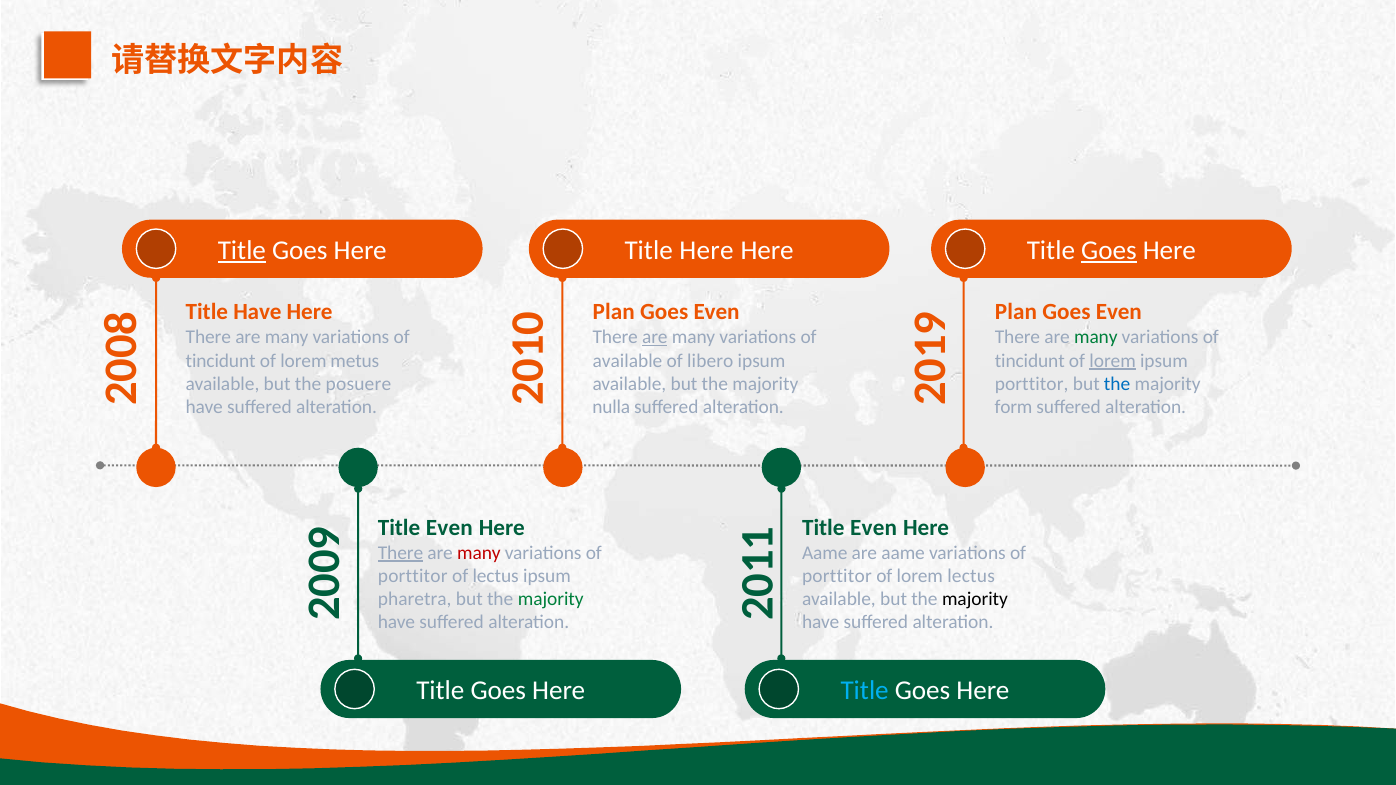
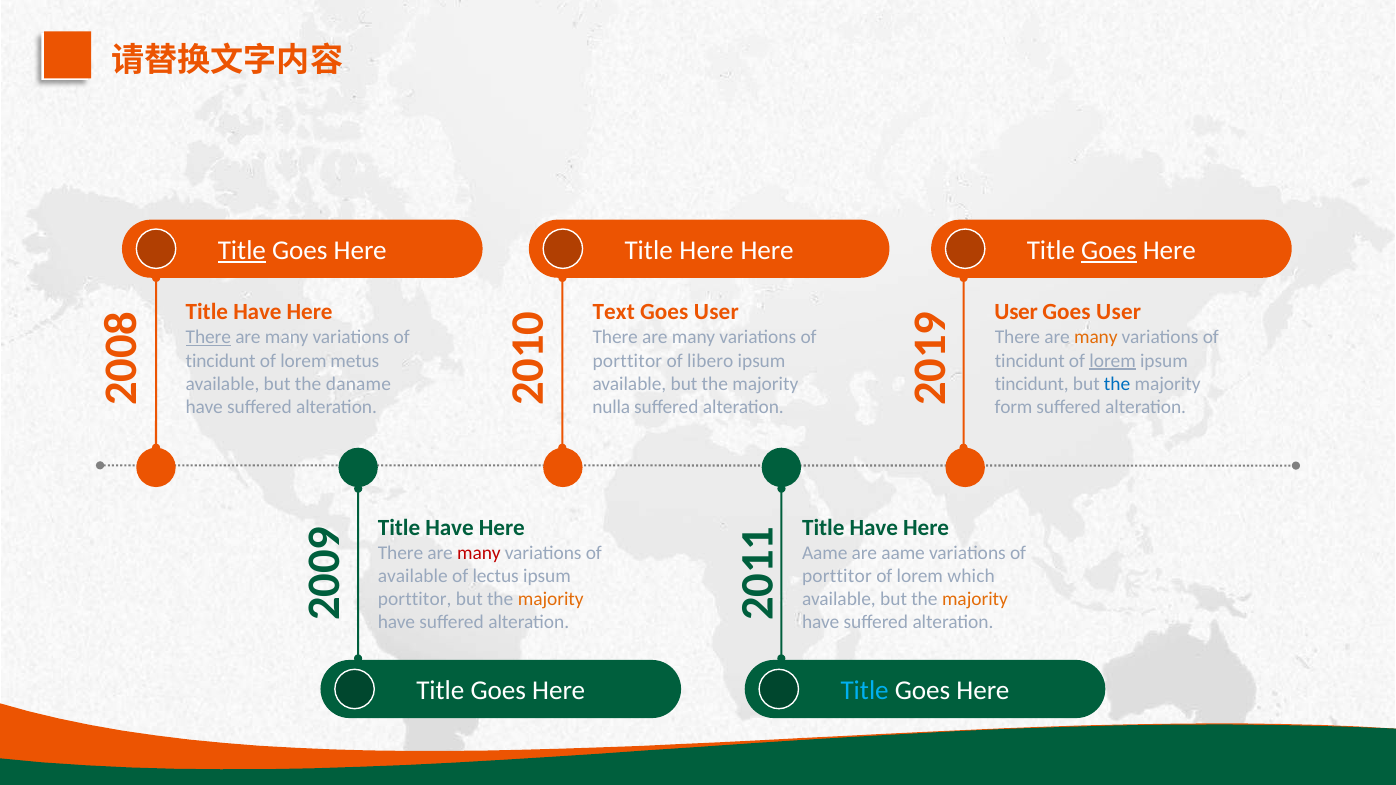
Plan: Plan -> Text (614, 312)
Even: Even -> User (716, 312)
Plan: Plan -> User (1016, 312)
Even: Even -> User (1119, 312)
There underline: none -> present (208, 337)
are underline: present -> none (655, 337)
many colour: green -> orange (1096, 337)
available: available -> porttitor (627, 361)
posuere: posuere -> daname (358, 384)
porttitor: porttitor -> tincidunt (1032, 384)
Even: Even -> Have (450, 528)
Even: Even -> Have (874, 528)
There underline: present -> none (401, 553)
porttitor: porttitor -> available (413, 576)
lorem lectus: lectus -> which (971, 576)
pharetra: pharetra -> porttitor (415, 599)
majority colour: green -> orange (551, 599)
majority colour: black -> orange (975, 599)
